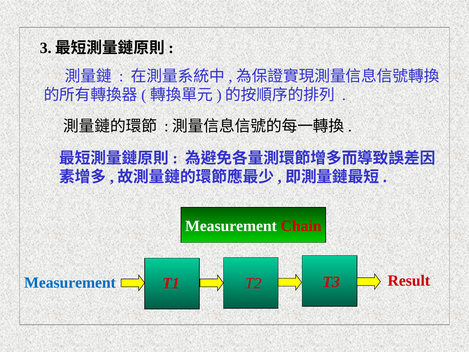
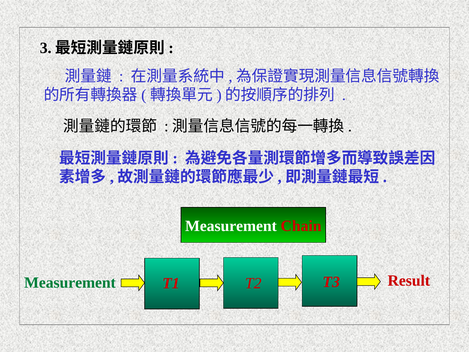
Measurement colour: blue -> green (70, 282)
